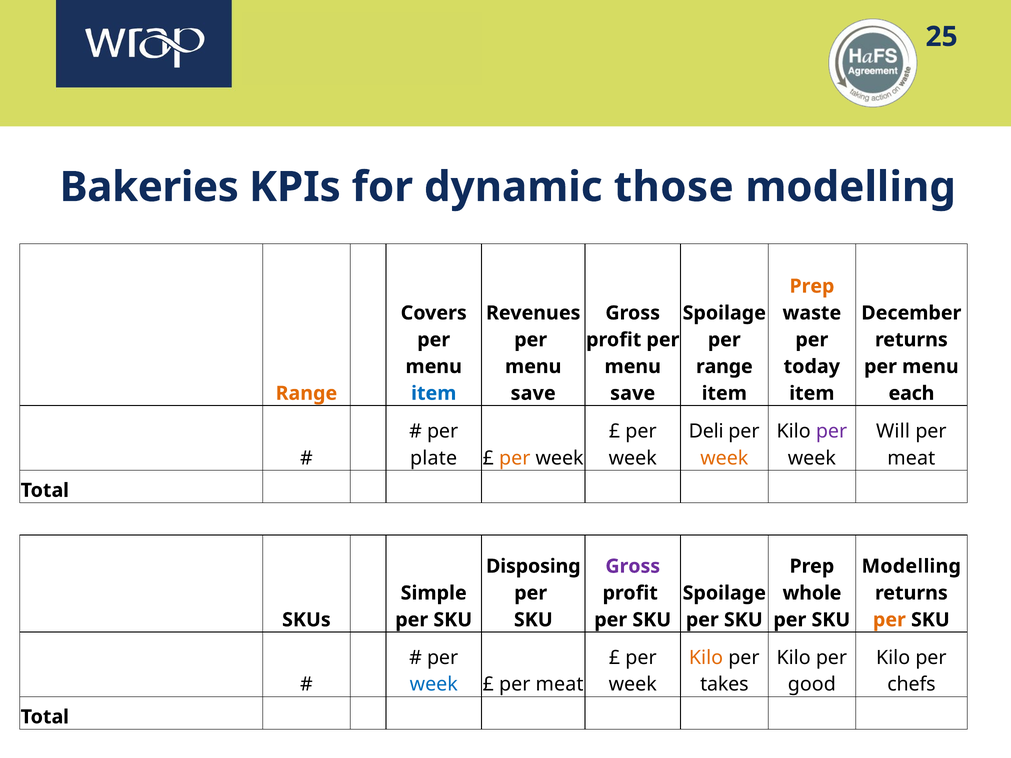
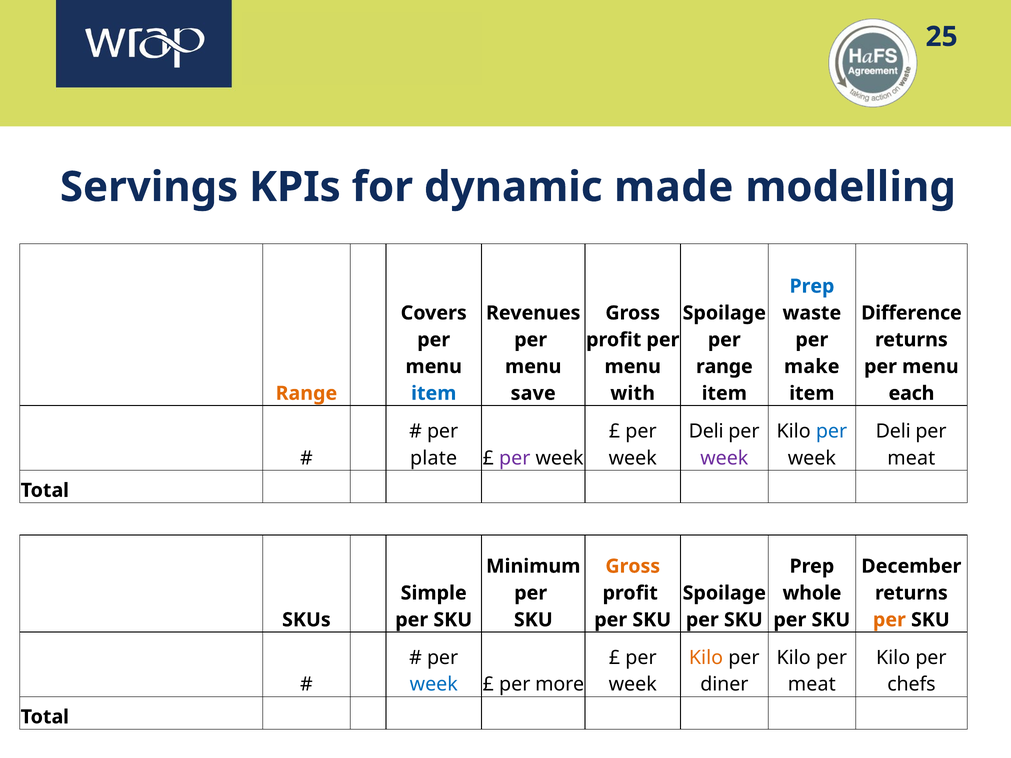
Bakeries: Bakeries -> Servings (149, 187)
those: those -> made (674, 187)
Prep colour: orange -> blue (812, 286)
December: December -> Difference (911, 313)
today: today -> make (812, 367)
save: save -> with (633, 393)
per colour: purple -> blue (832, 431)
Will: Will -> Deli (893, 431)
per colour: orange -> purple (515, 458)
week colour: orange -> purple (724, 458)
Disposing: Disposing -> Minimum (533, 566)
Gross colour: purple -> orange (633, 566)
Modelling: Modelling -> December (911, 566)
meat: meat -> more (560, 685)
takes: takes -> diner (724, 685)
good: good -> meat (812, 685)
